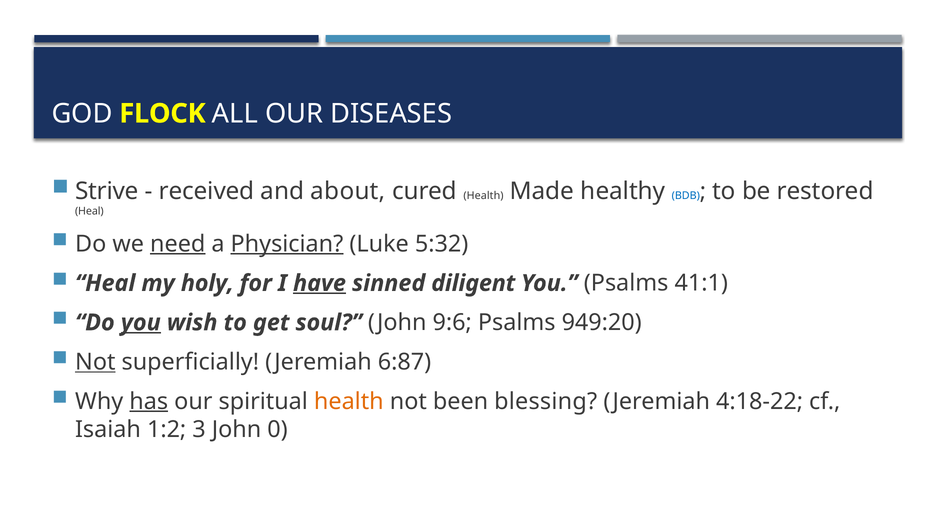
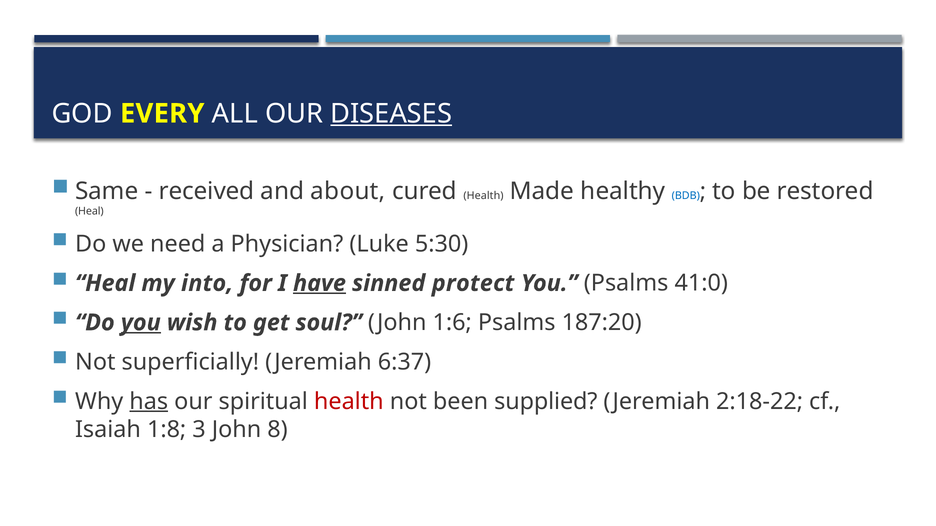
FLOCK: FLOCK -> EVERY (162, 114)
DISEASES underline: none -> present (391, 114)
Strive: Strive -> Same (107, 191)
need underline: present -> none (178, 244)
Physician underline: present -> none (287, 244)
5:32: 5:32 -> 5:30 (442, 244)
holy: holy -> into (207, 283)
diligent: diligent -> protect (473, 283)
41:1: 41:1 -> 41:0 (701, 283)
9:6: 9:6 -> 1:6 (452, 323)
949:20: 949:20 -> 187:20 (602, 323)
Not underline: present -> none (95, 362)
6:87: 6:87 -> 6:37 (404, 362)
health colour: orange -> red (349, 402)
blessing: blessing -> supplied (546, 402)
4:18-22: 4:18-22 -> 2:18-22 (760, 402)
1:2: 1:2 -> 1:8 (167, 430)
0: 0 -> 8 (277, 430)
